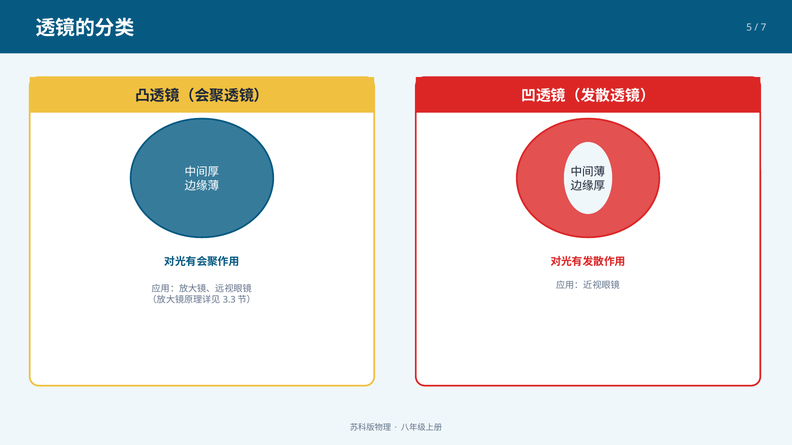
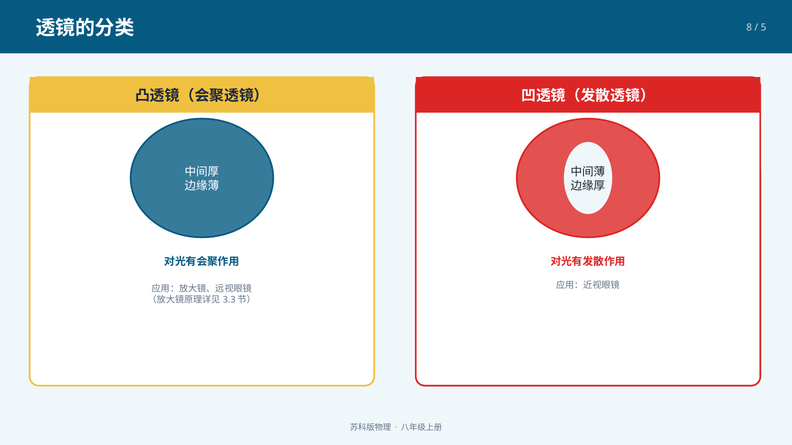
5: 5 -> 8 (749, 27)
7: 7 -> 5 (764, 27)
